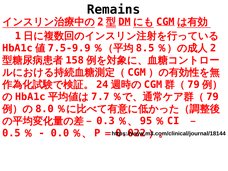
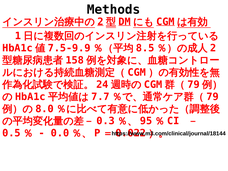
Remains: Remains -> Methods (114, 10)
